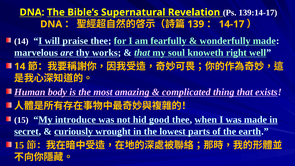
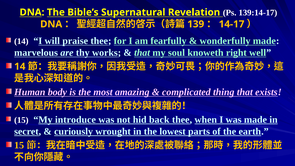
good: good -> back (159, 120)
